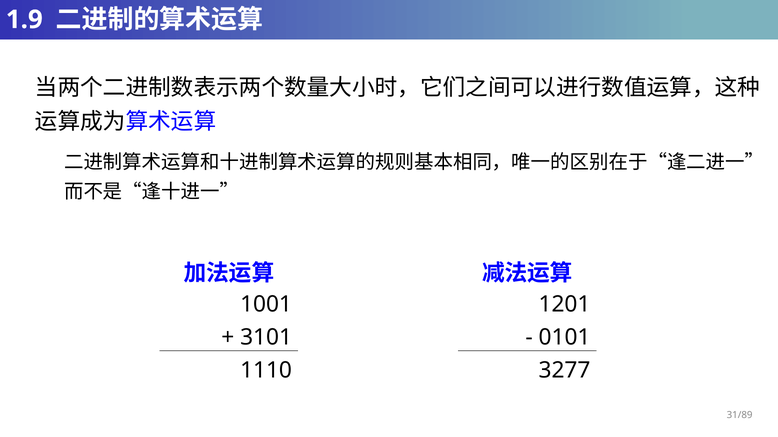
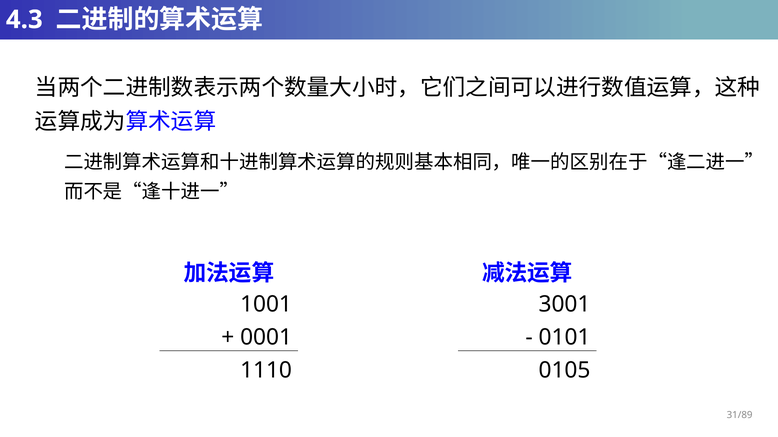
1.9: 1.9 -> 4.3 (24, 20)
1201: 1201 -> 3001 (564, 305)
3101: 3101 -> 0001 (266, 338)
3277: 3277 -> 0105 (564, 371)
